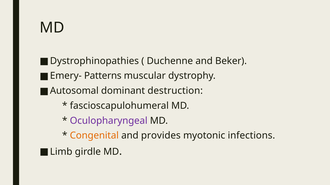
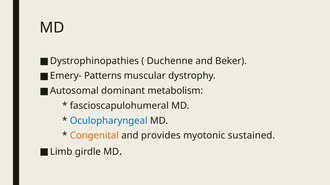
destruction: destruction -> metabolism (175, 91)
Oculopharyngeal colour: purple -> blue (109, 121)
infections: infections -> sustained (251, 136)
